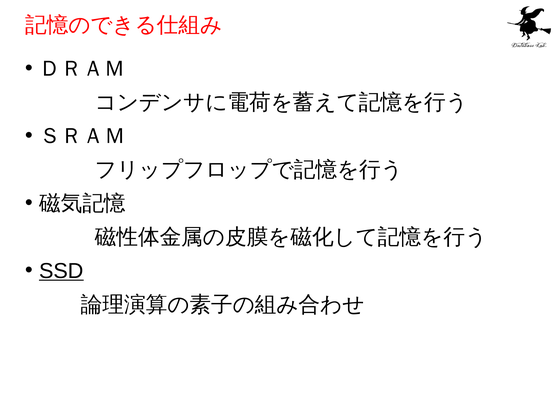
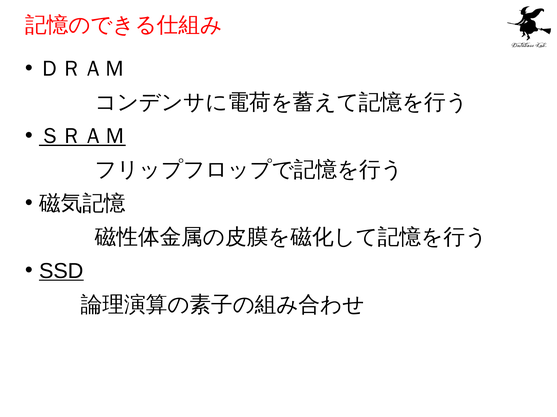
ＳＲＡＭ underline: none -> present (82, 136)
